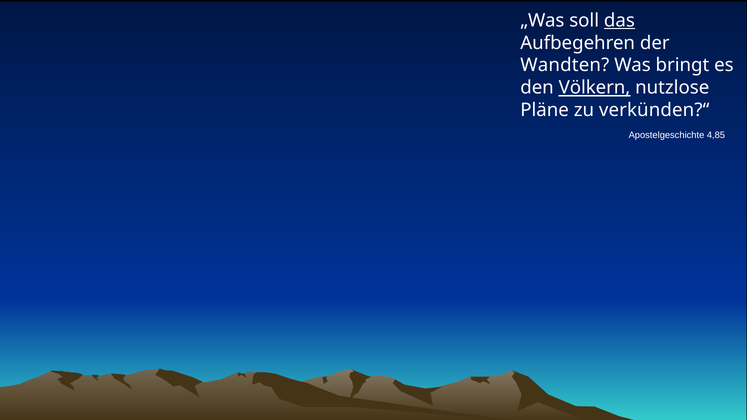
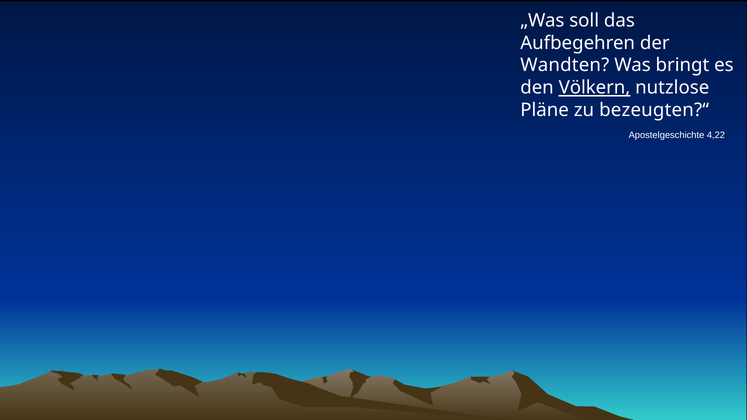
das underline: present -> none (619, 21)
verkünden?“: verkünden?“ -> bezeugten?“ (654, 110)
4,85: 4,85 -> 4,22 (716, 135)
